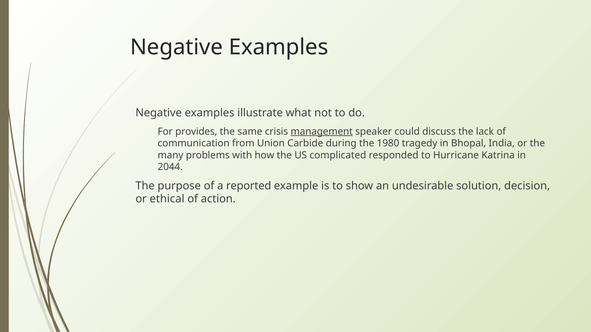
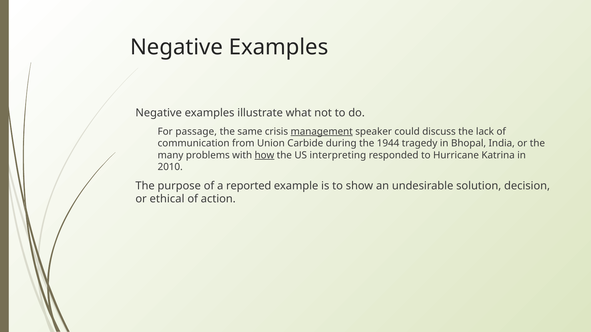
provides: provides -> passage (196, 132)
1980: 1980 -> 1944 (388, 144)
how underline: none -> present (264, 155)
complicated: complicated -> interpreting (338, 155)
2044: 2044 -> 2010 (170, 167)
